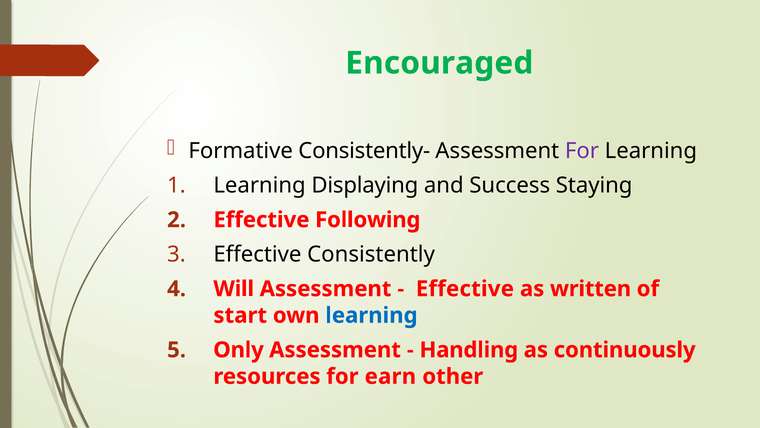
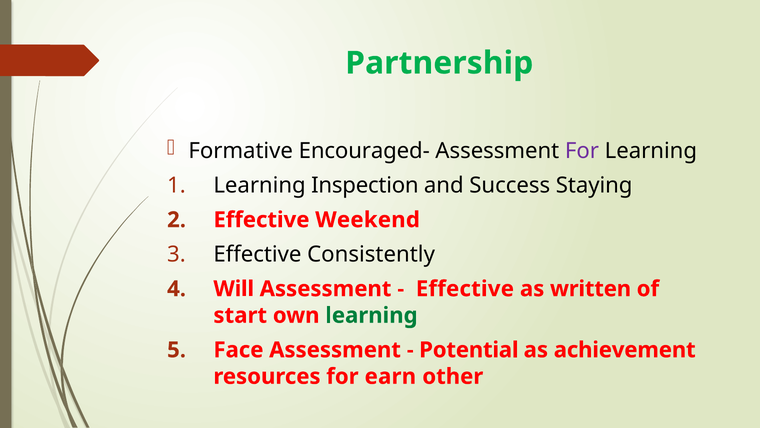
Encouraged: Encouraged -> Partnership (439, 63)
Consistently-: Consistently- -> Encouraged- (364, 151)
Displaying: Displaying -> Inspection (365, 185)
Following: Following -> Weekend (368, 220)
learning colour: blue -> green (371, 315)
Only: Only -> Face (238, 350)
Handling: Handling -> Potential (469, 350)
continuously: continuously -> achievement (625, 350)
